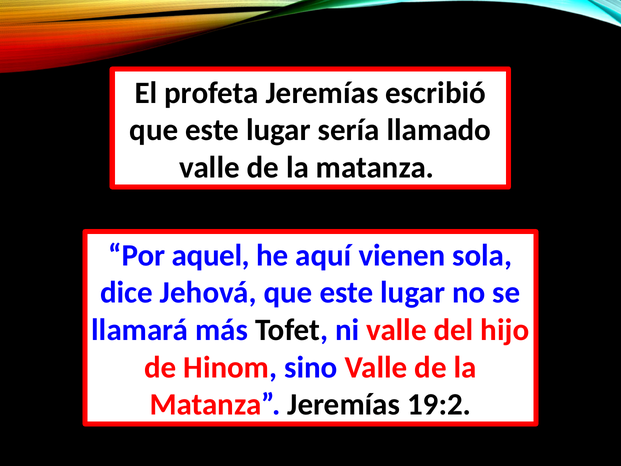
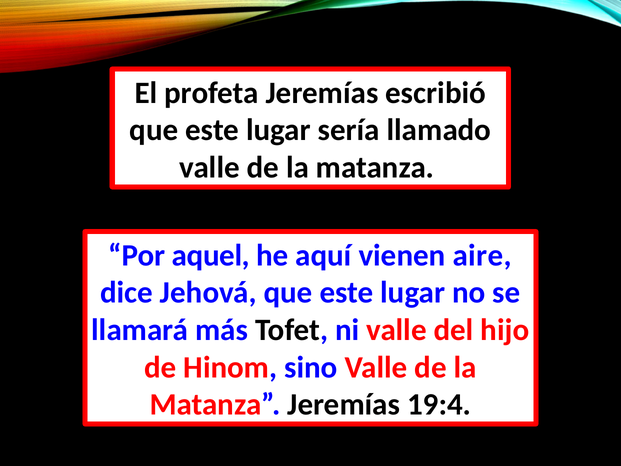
sola: sola -> aire (482, 255)
19:2: 19:2 -> 19:4 (439, 404)
